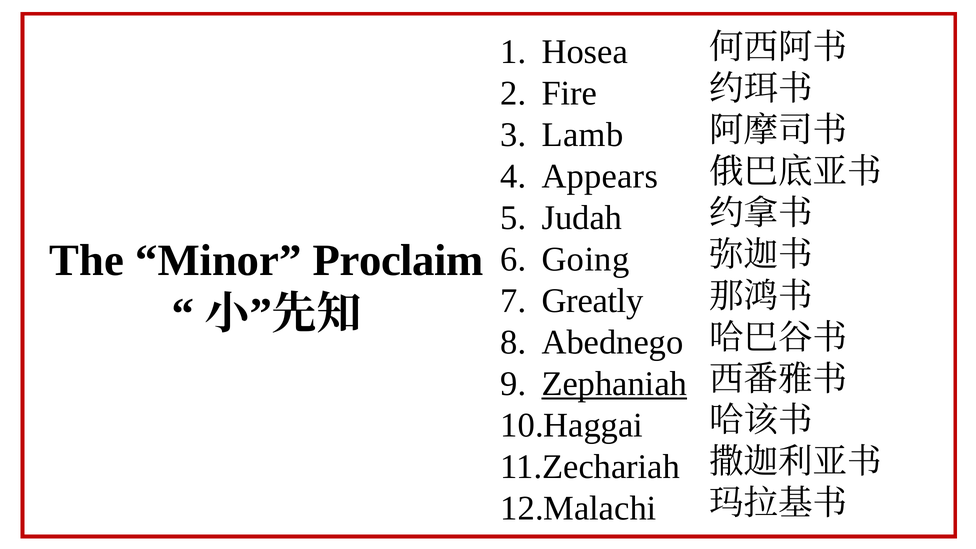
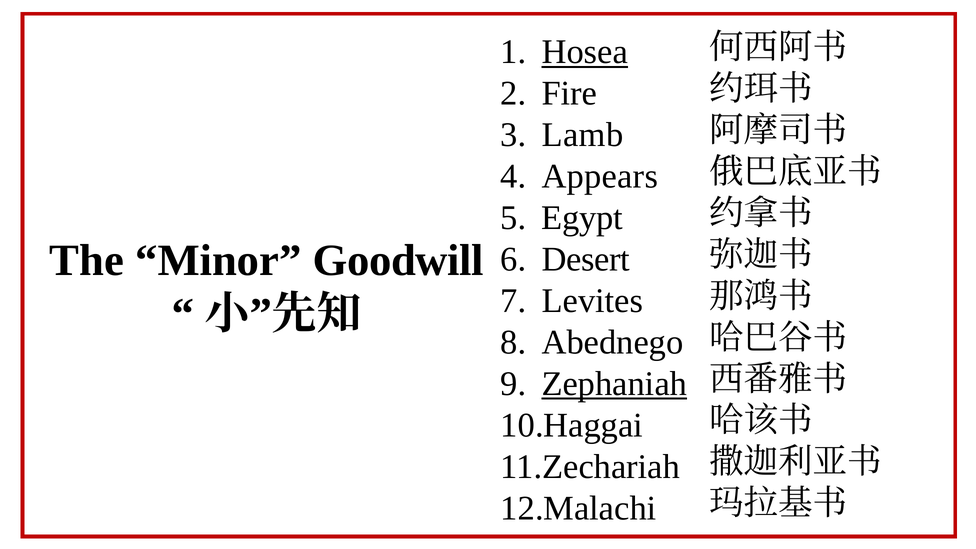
Hosea underline: none -> present (585, 52)
Judah: Judah -> Egypt (582, 218)
Proclaim: Proclaim -> Goodwill (398, 260)
Going: Going -> Desert (586, 259)
Greatly: Greatly -> Levites (592, 301)
